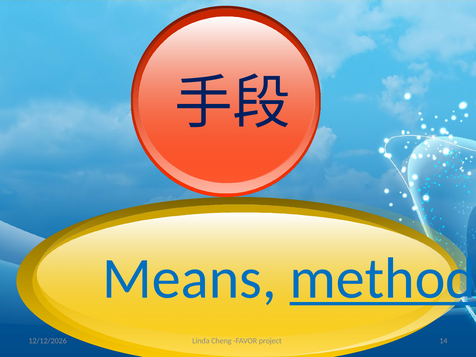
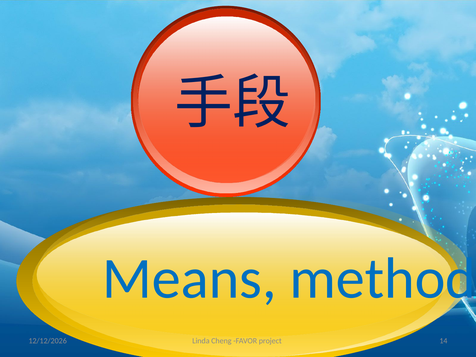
method underline: present -> none (383, 279)
